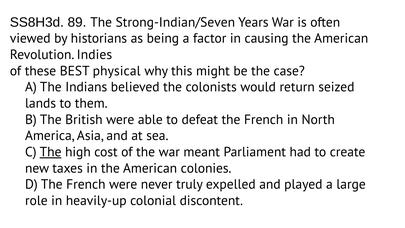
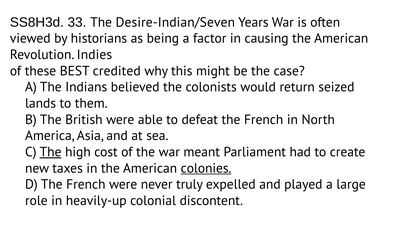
89: 89 -> 33 (77, 22)
Strong-Indian/Seven: Strong-Indian/Seven -> Desire-Indian/Seven (175, 22)
physical: physical -> credited (117, 71)
colonies underline: none -> present (206, 168)
